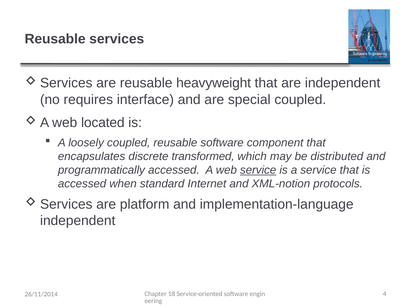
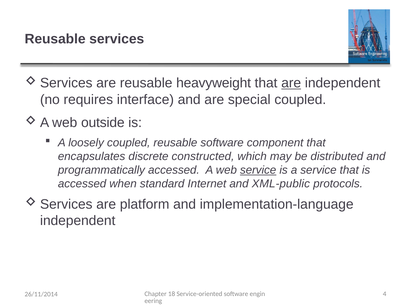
are underline: none -> present (291, 83)
located: located -> outside (103, 123)
transformed: transformed -> constructed (203, 157)
XML-notion: XML-notion -> XML-public (281, 184)
